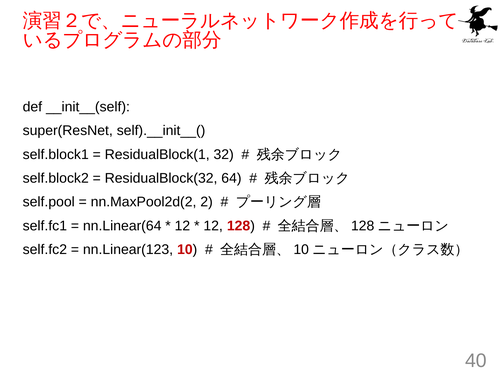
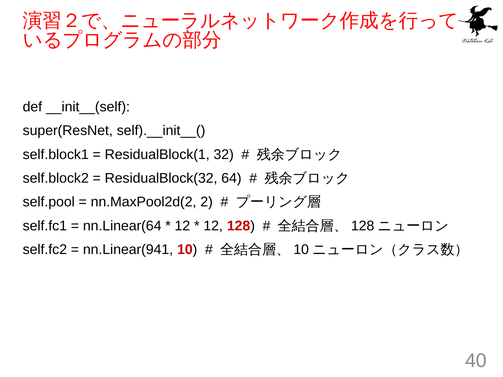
nn.Linear(123: nn.Linear(123 -> nn.Linear(941 (128, 250)
